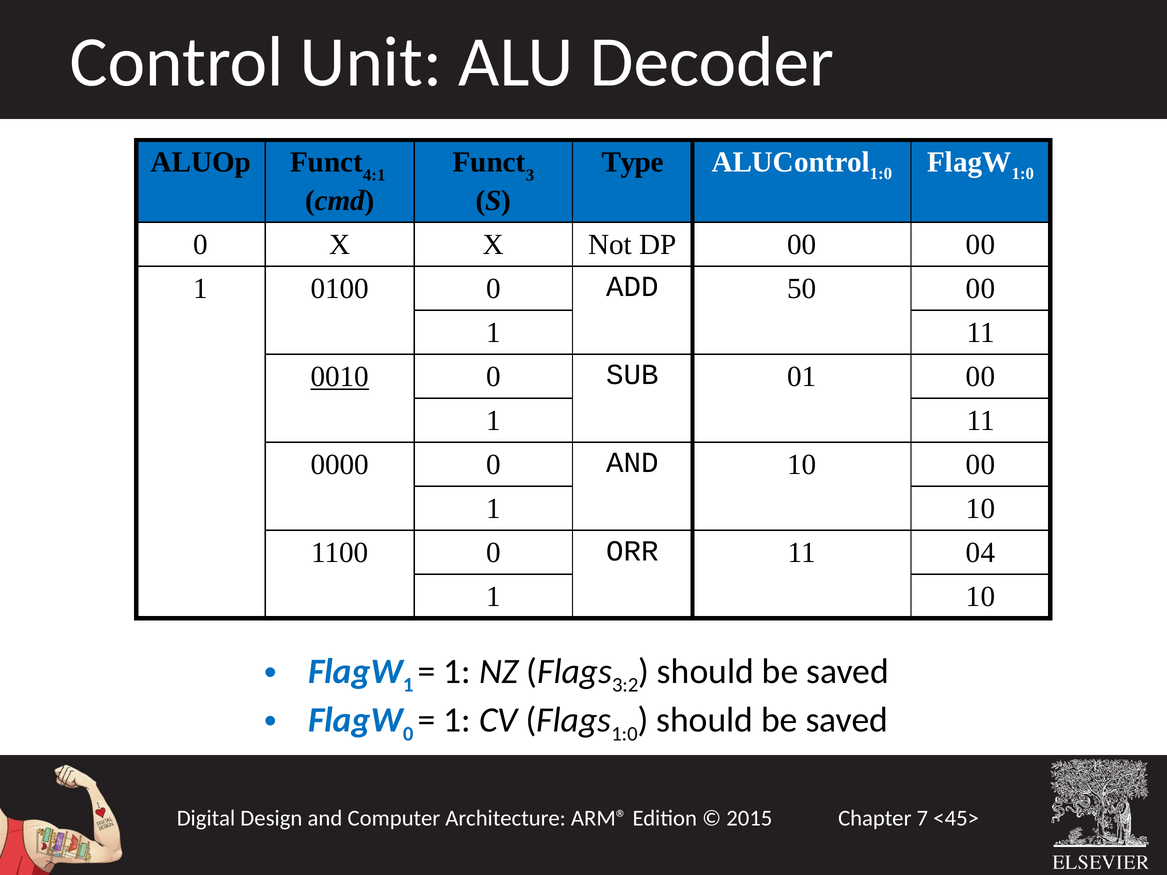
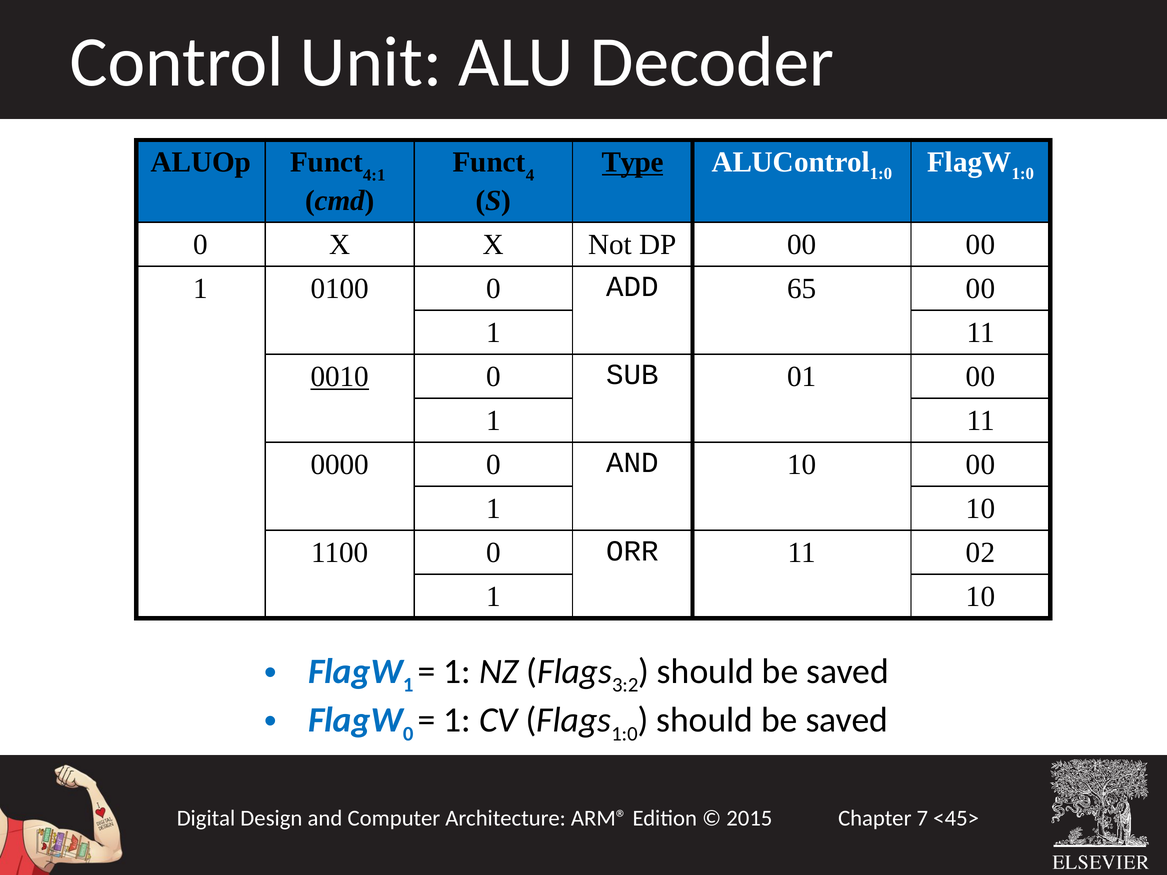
3: 3 -> 4 (530, 175)
Type underline: none -> present (633, 162)
50: 50 -> 65 (802, 289)
04: 04 -> 02 (981, 553)
